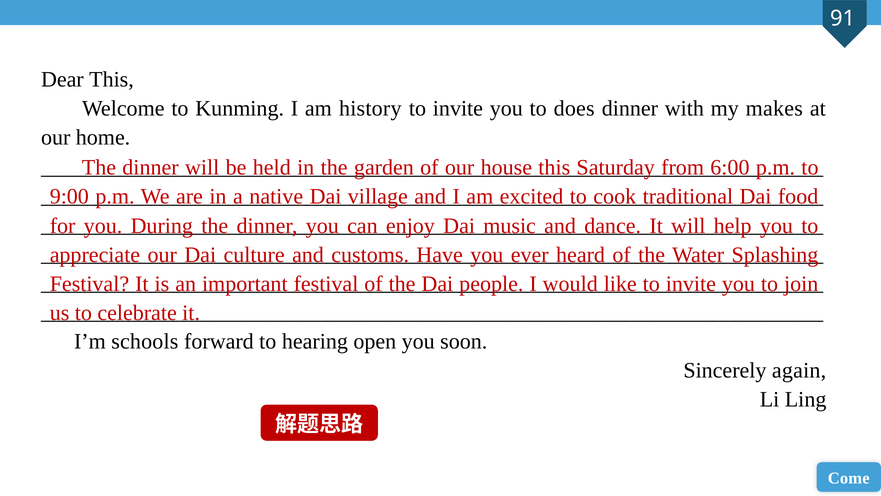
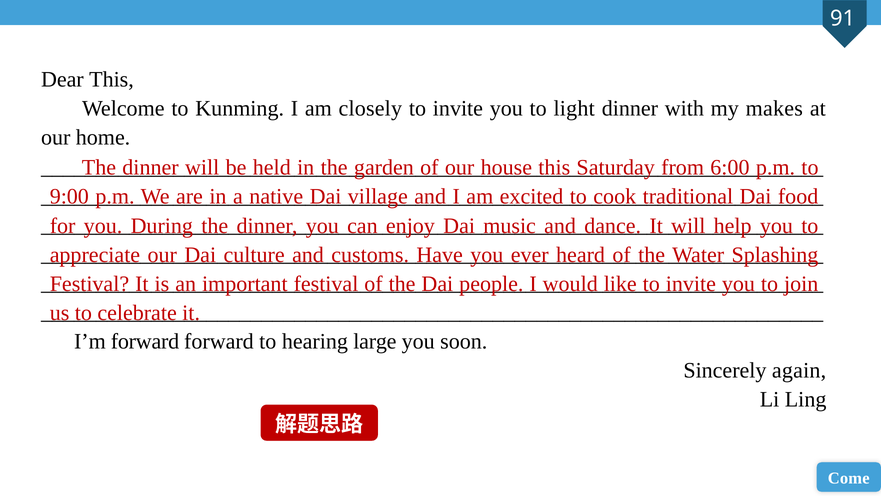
history: history -> closely (370, 108)
does: does -> light (574, 108)
I’m schools: schools -> forward (145, 341)
open: open -> large (375, 341)
